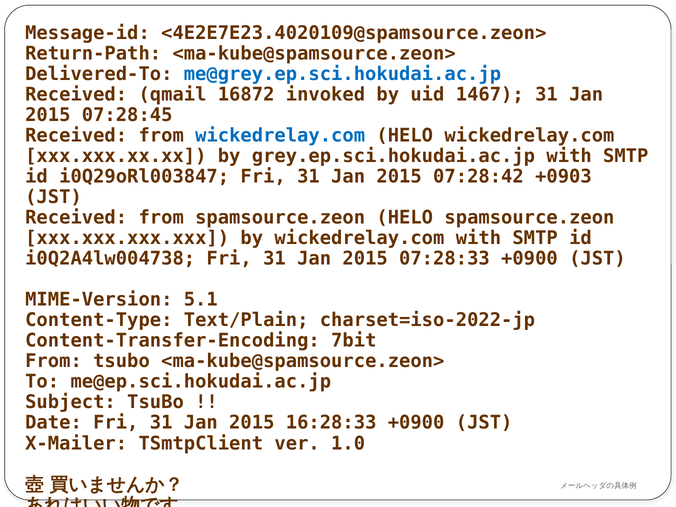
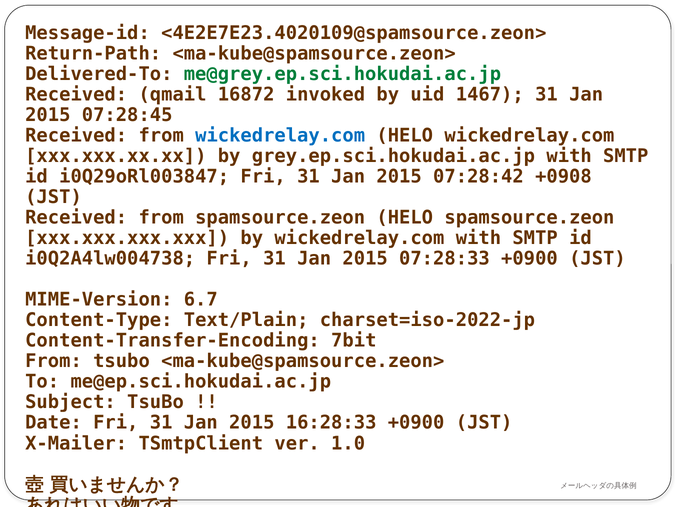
me@grey.ep.sci.hokudai.ac.jp colour: blue -> green (342, 74)
+0903: +0903 -> +0908 (563, 177)
5.1: 5.1 -> 6.7 (201, 300)
